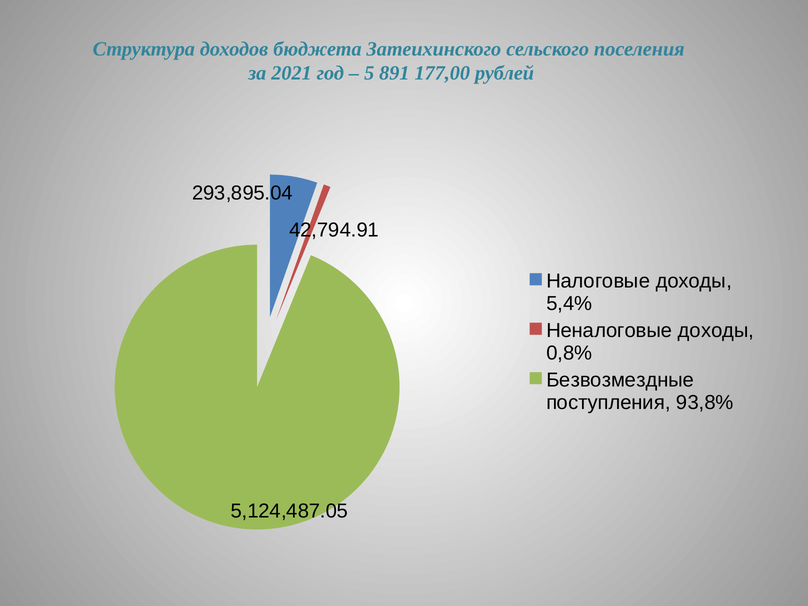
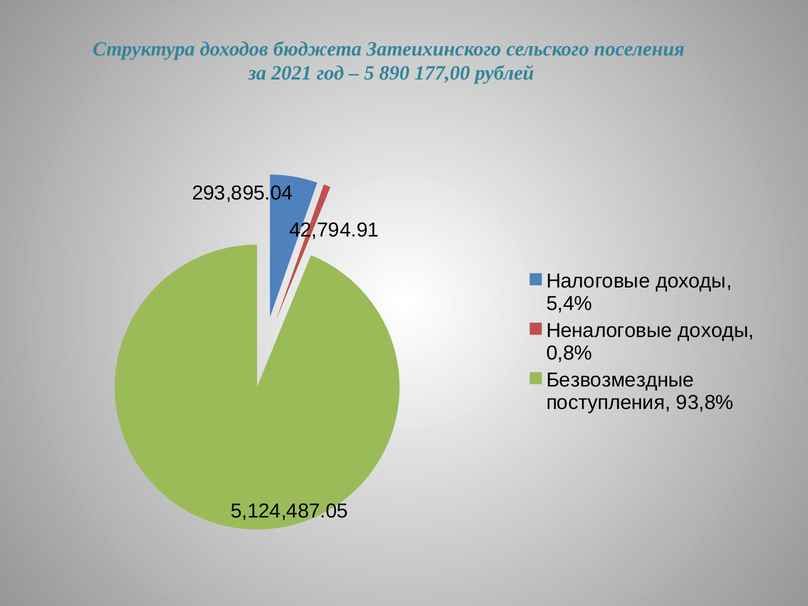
891: 891 -> 890 (394, 73)
